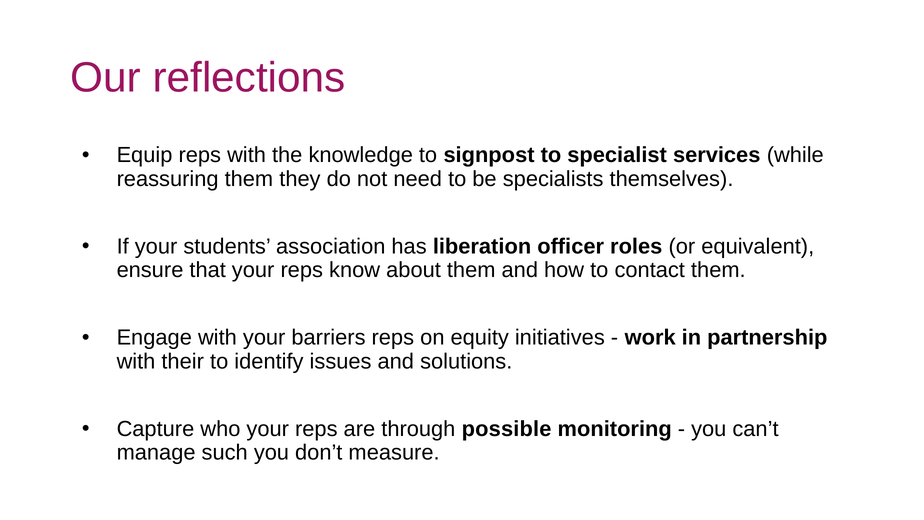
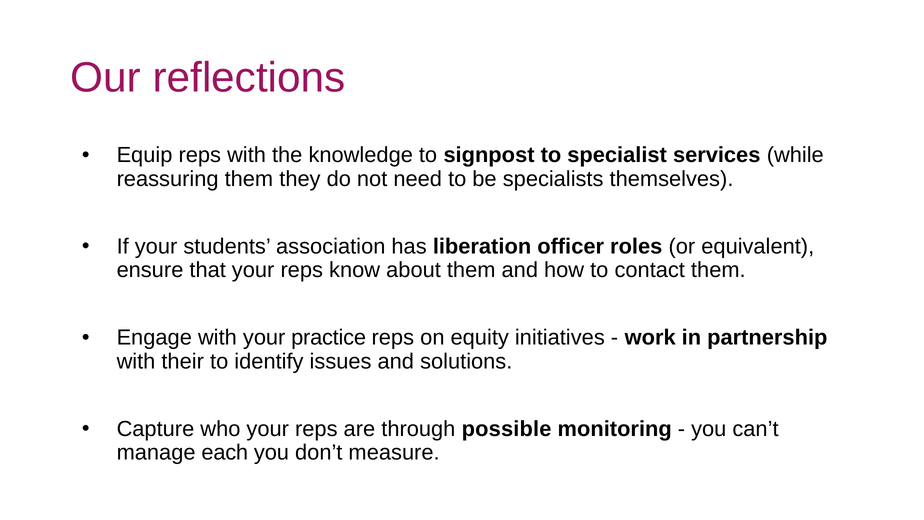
barriers: barriers -> practice (329, 338)
such: such -> each (225, 452)
